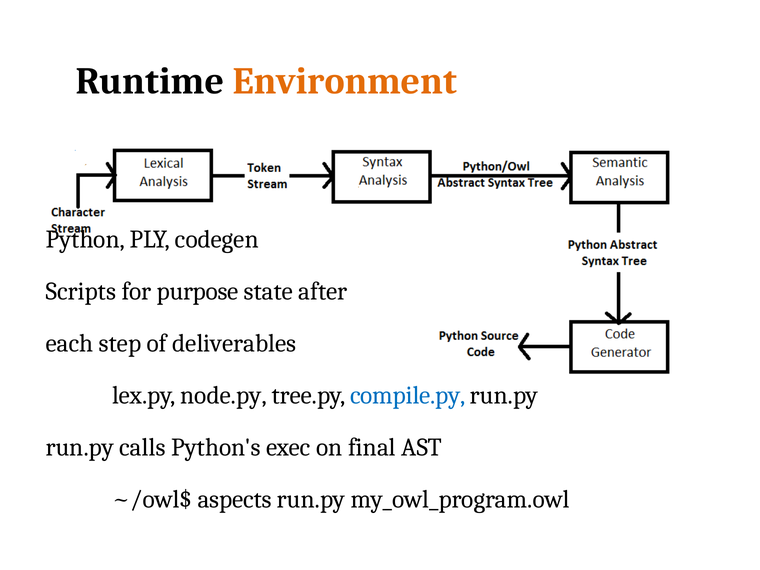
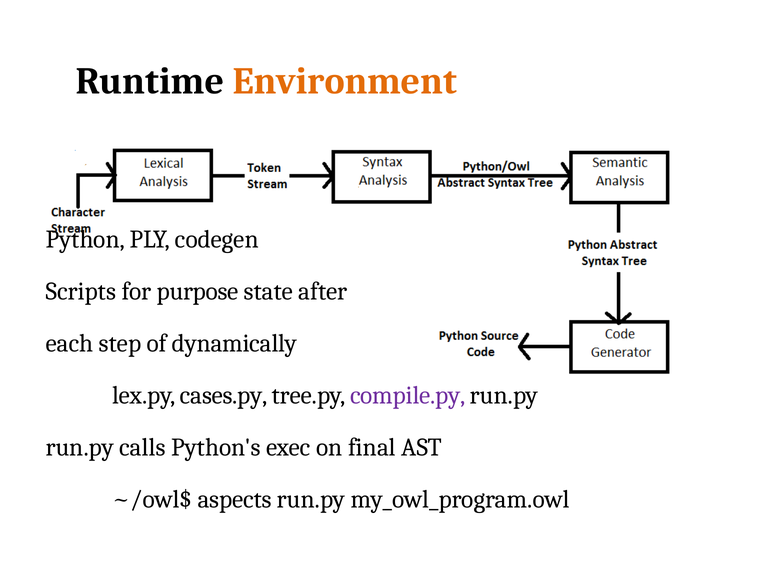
deliverables: deliverables -> dynamically (234, 343)
node.py: node.py -> cases.py (224, 395)
compile.py colour: blue -> purple (408, 395)
